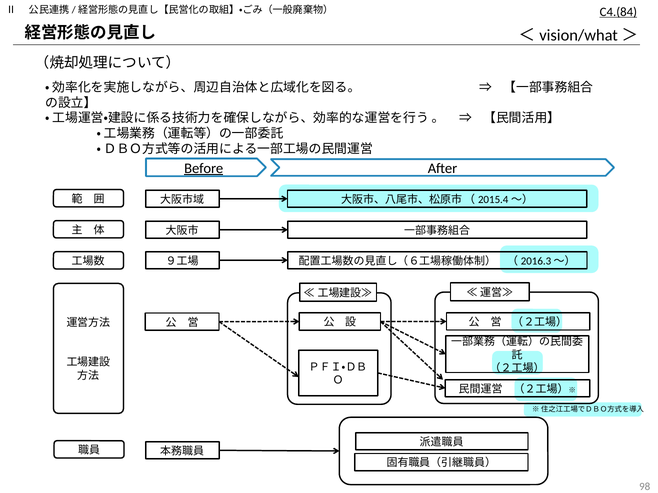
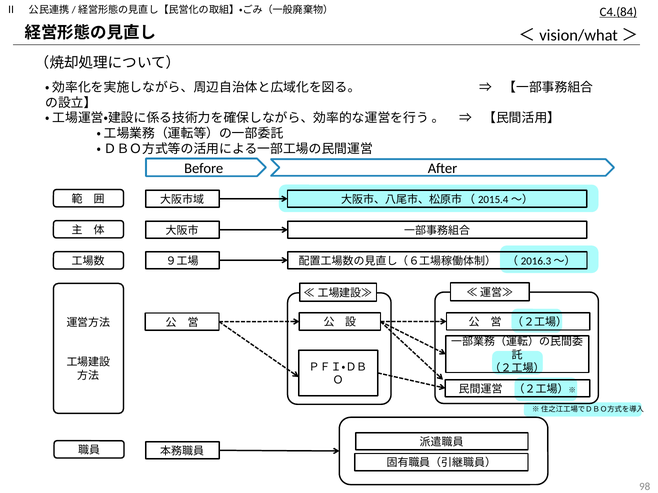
Before underline: present -> none (204, 169)
